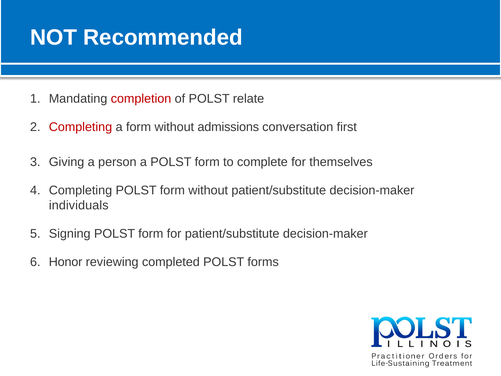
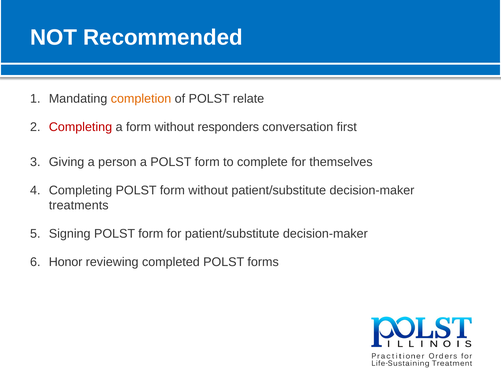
completion colour: red -> orange (141, 99)
admissions: admissions -> responders (228, 127)
individuals: individuals -> treatments (79, 205)
